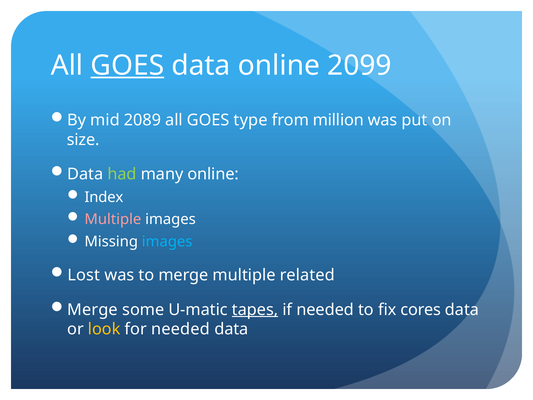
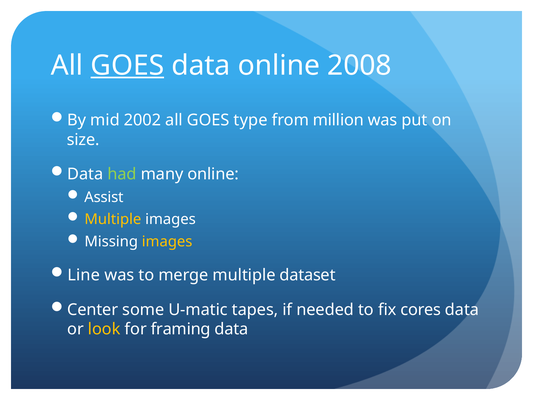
2099: 2099 -> 2008 (359, 65)
2089: 2089 -> 2002 (142, 120)
Index: Index -> Assist (104, 197)
Multiple colour: pink -> yellow (113, 219)
images colour: light blue -> yellow (167, 242)
Lost: Lost -> Line (84, 275)
related: related -> dataset (308, 275)
Merge: Merge -> Center (93, 309)
tapes underline: present -> none (255, 309)
for needed: needed -> framing (181, 329)
